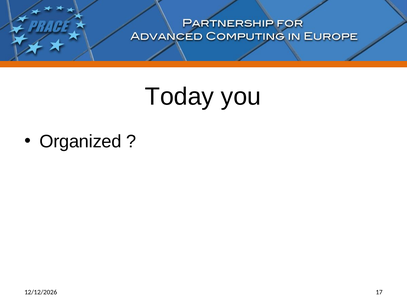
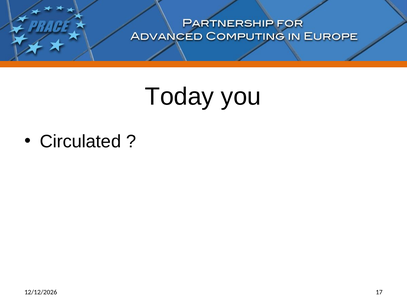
Organized: Organized -> Circulated (80, 141)
